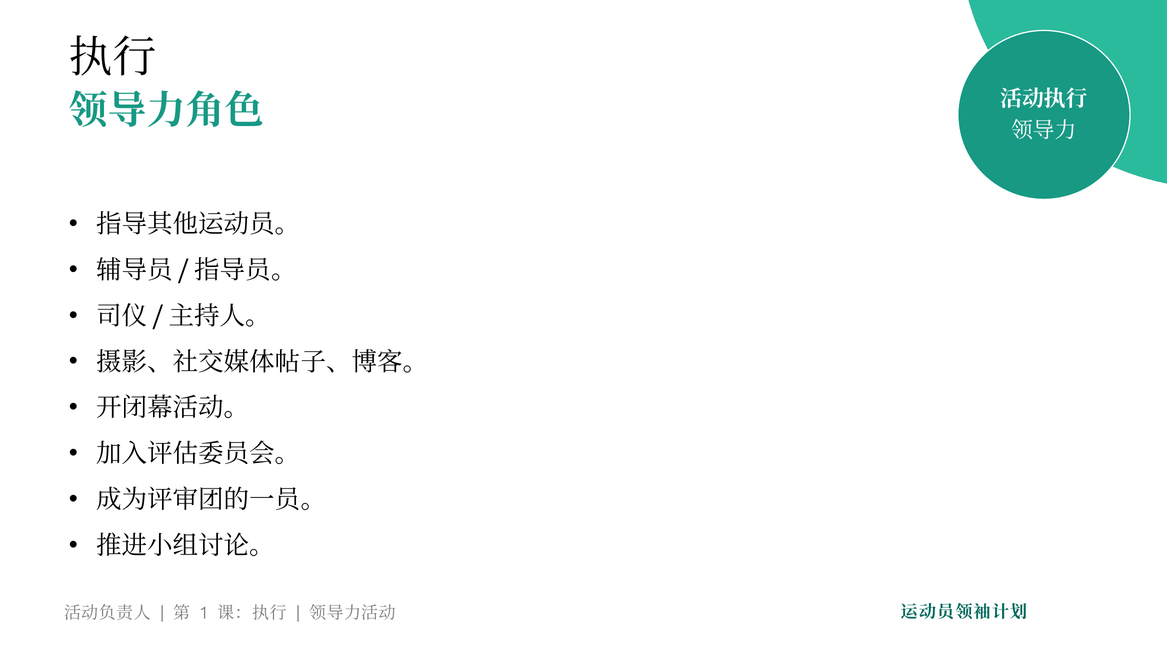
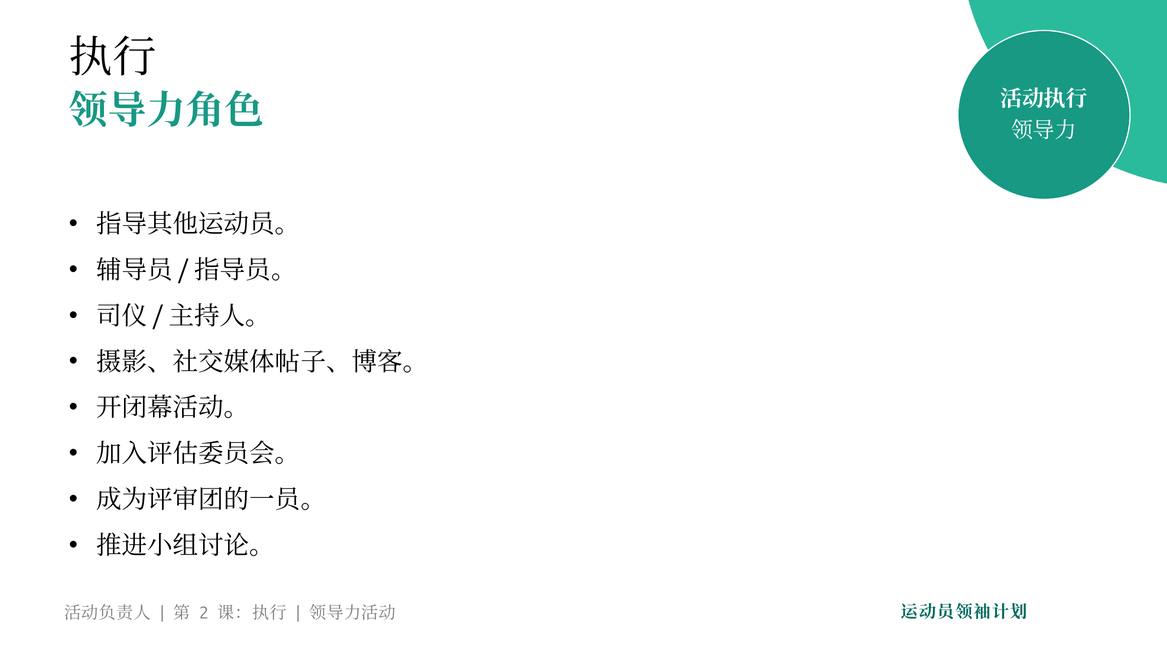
1: 1 -> 2 (204, 613)
